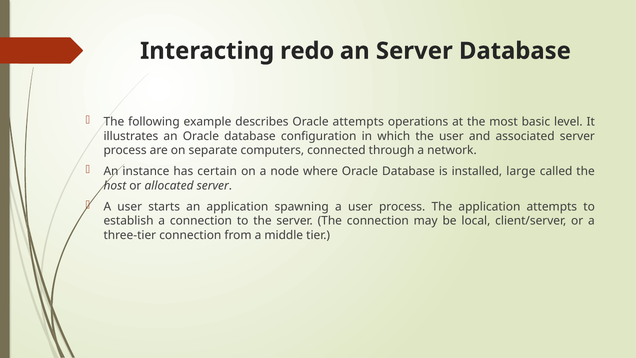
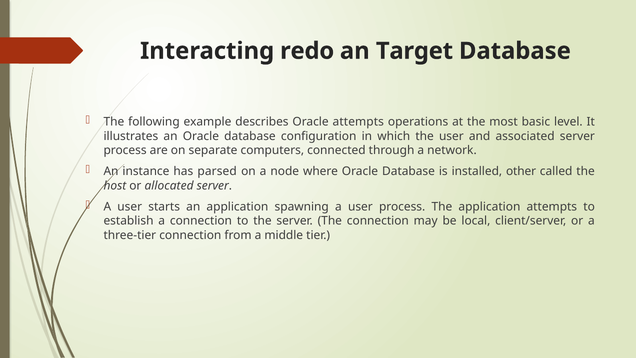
an Server: Server -> Target (414, 51)
certain: certain -> parsed (217, 171)
large: large -> other (521, 171)
